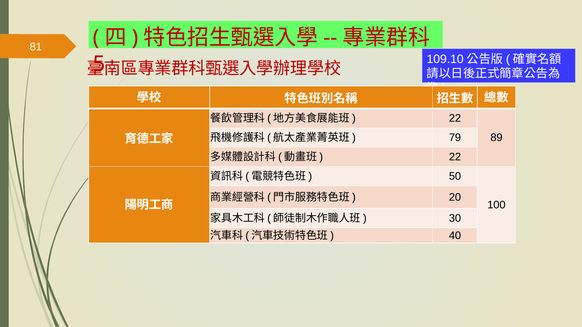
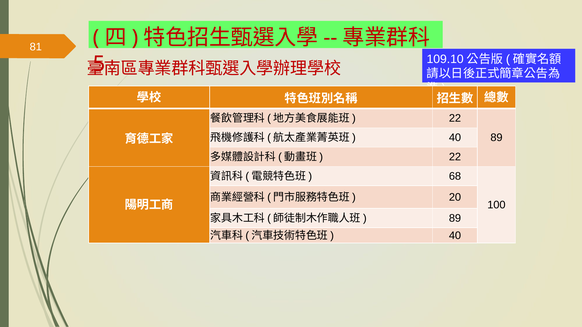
79: 79 -> 40 (455, 138)
50: 50 -> 68 (455, 176)
30: 30 -> 89 (455, 218)
